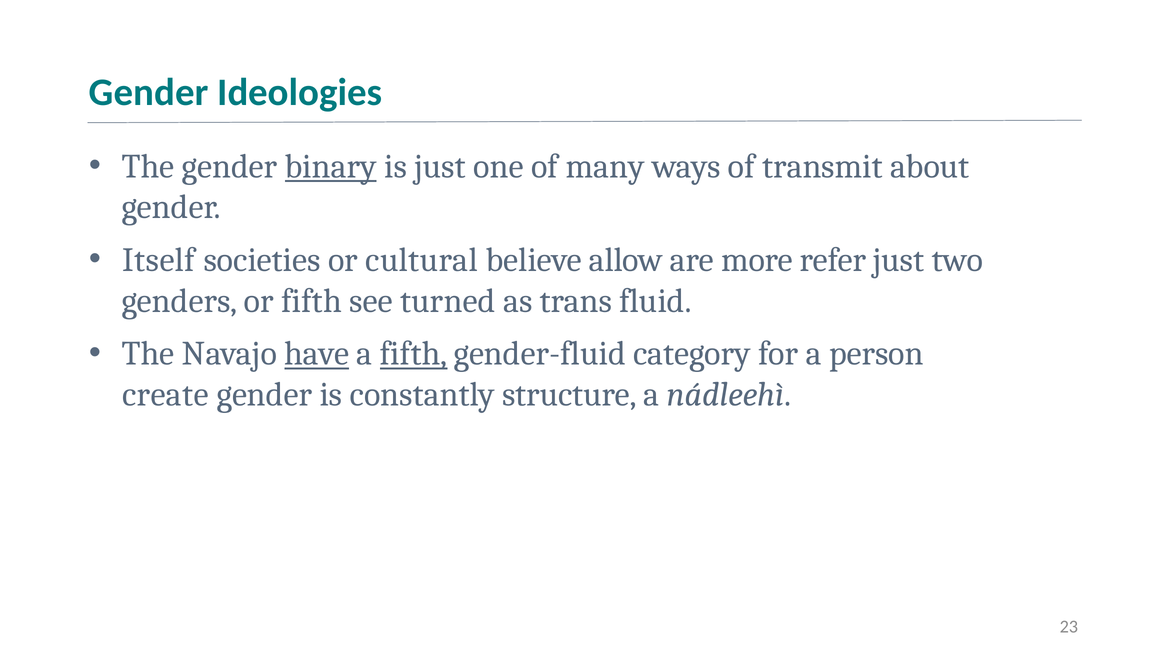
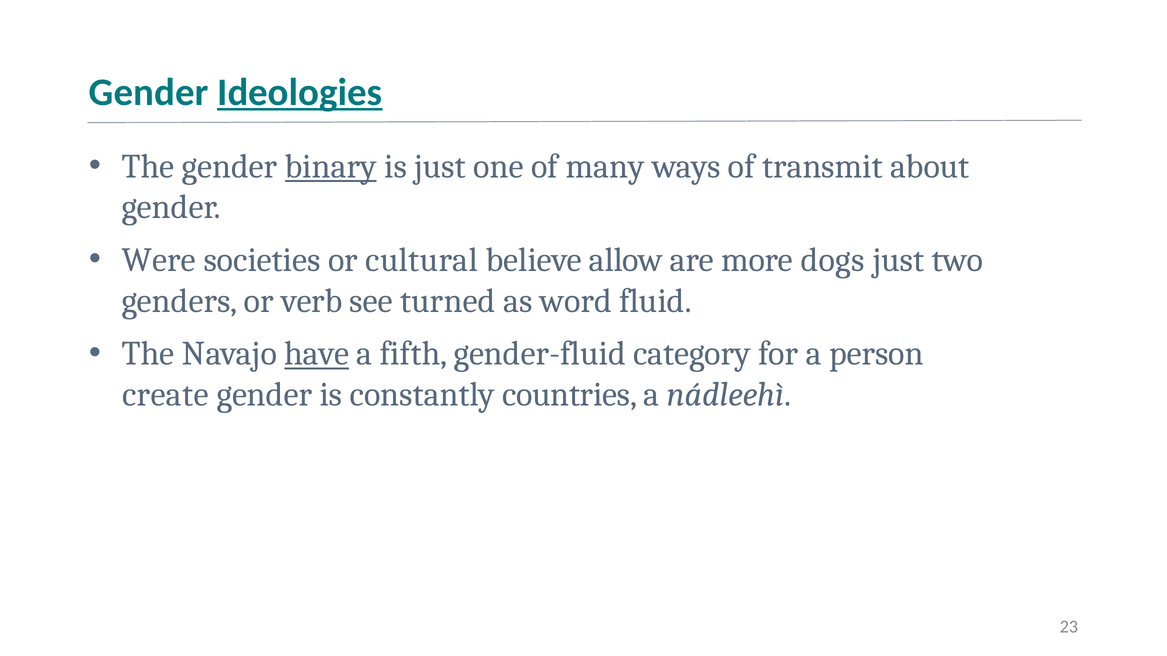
Ideologies underline: none -> present (300, 93)
Itself: Itself -> Were (159, 260)
refer: refer -> dogs (833, 260)
or fifth: fifth -> verb (312, 301)
trans: trans -> word (576, 301)
fifth underline: present -> none (414, 354)
structure: structure -> countries (570, 395)
